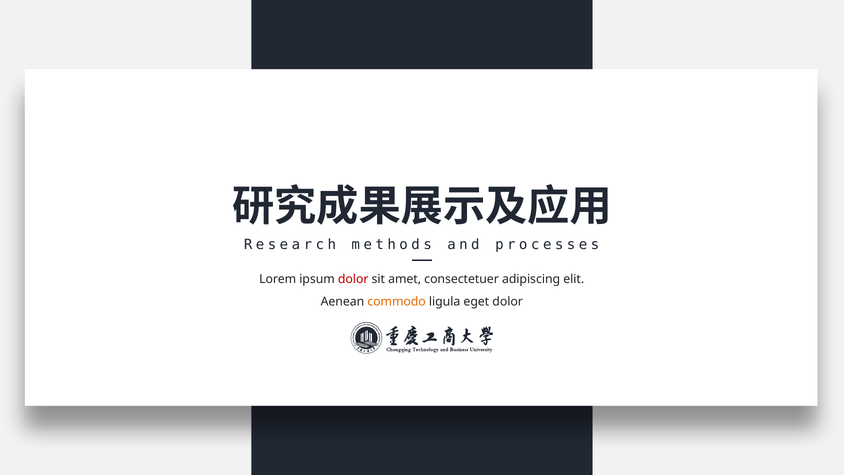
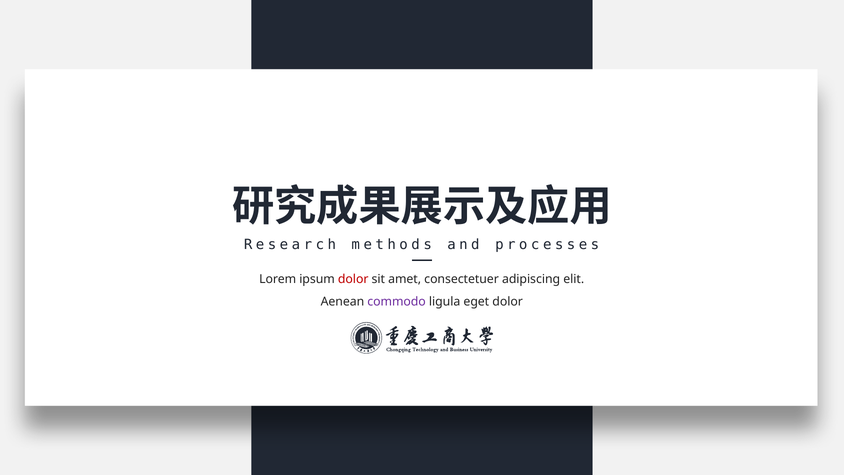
commodo colour: orange -> purple (397, 301)
